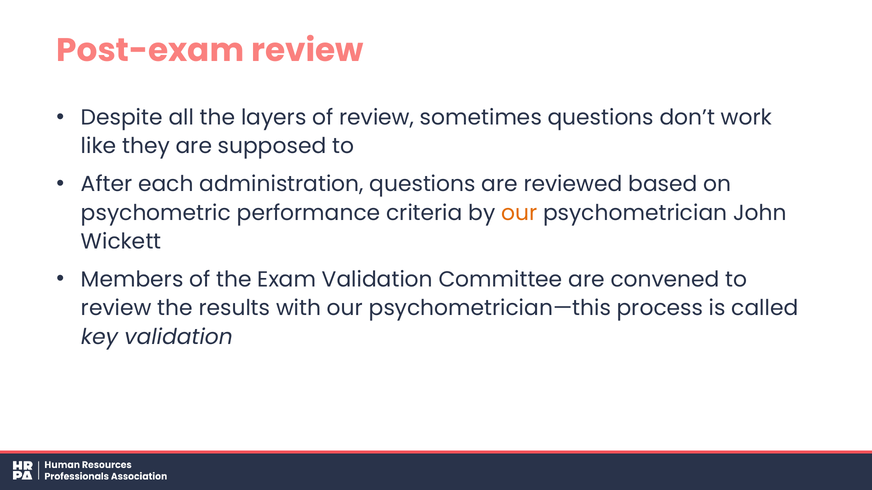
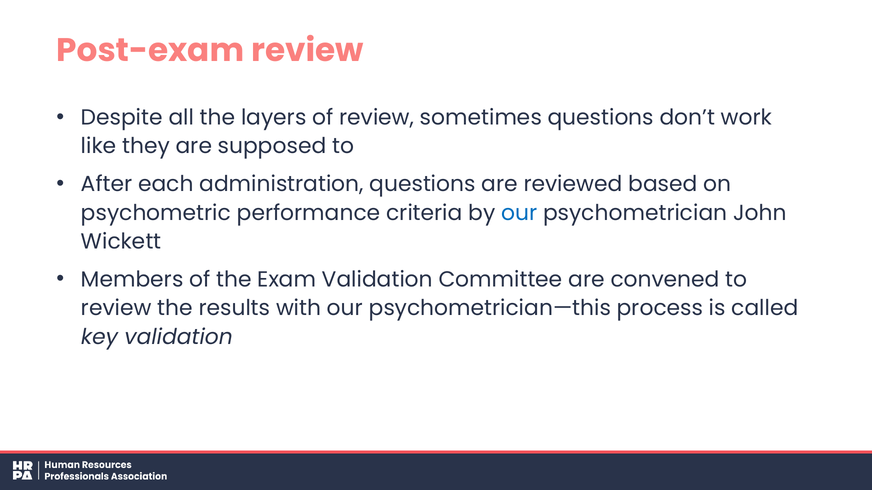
our colour: orange -> blue (519, 213)
